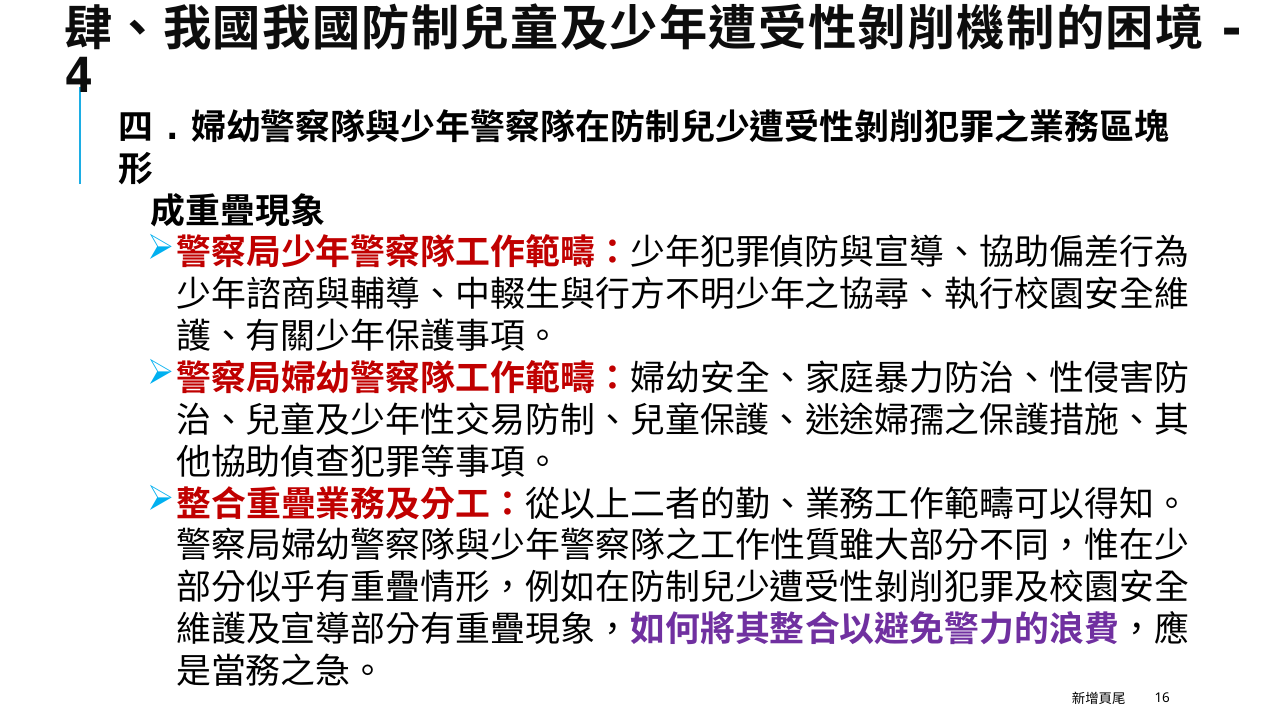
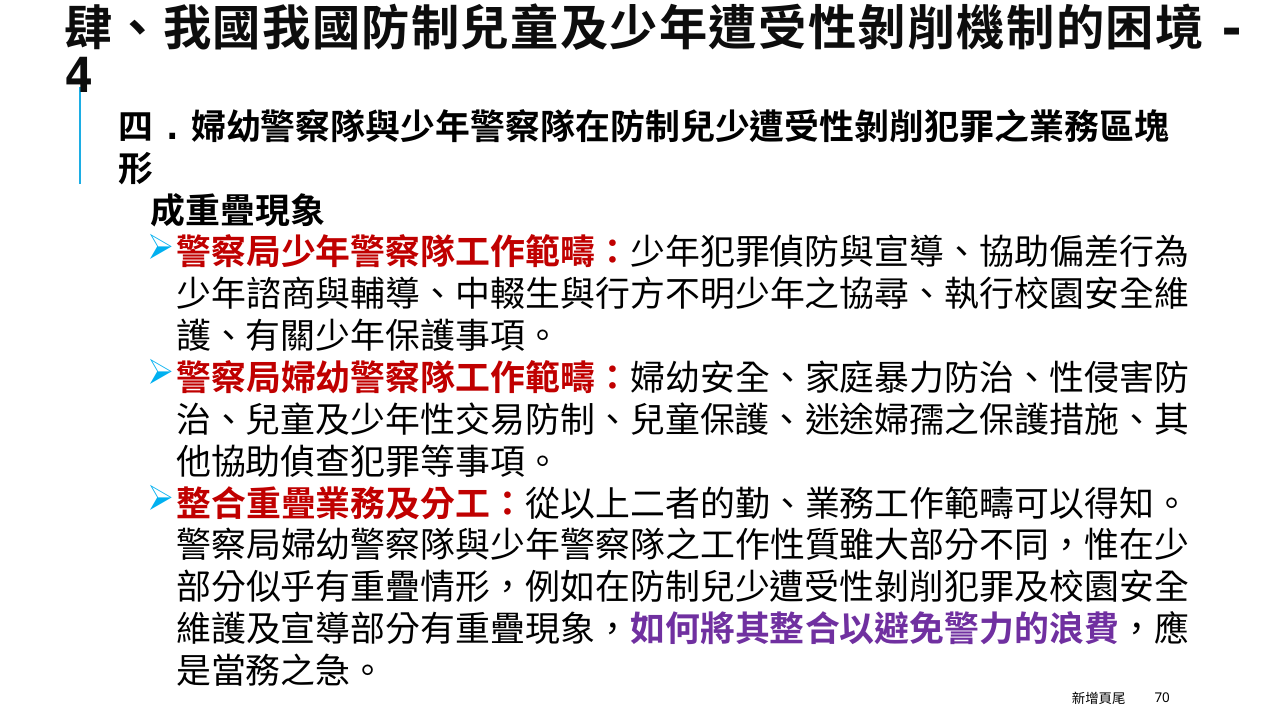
16: 16 -> 70 (1162, 698)
